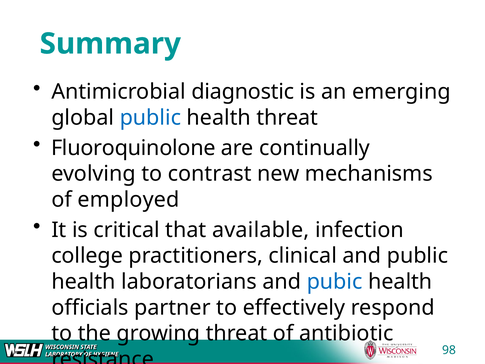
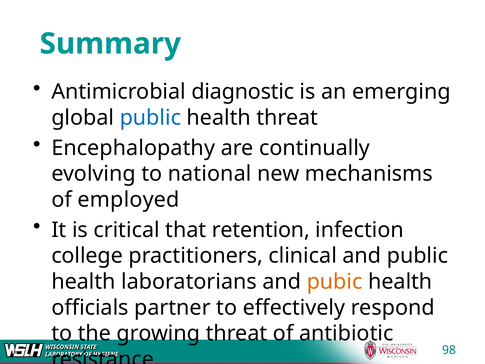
Fluoroquinolone: Fluoroquinolone -> Encephalopathy (133, 148)
contrast: contrast -> national (210, 174)
available: available -> retention (261, 230)
pubic colour: blue -> orange (335, 281)
